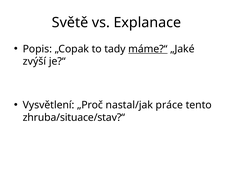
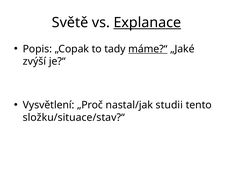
Explanace underline: none -> present (147, 23)
práce: práce -> studii (169, 105)
zhruba/situace/stav?“: zhruba/situace/stav?“ -> složku/situace/stav?“ (74, 117)
